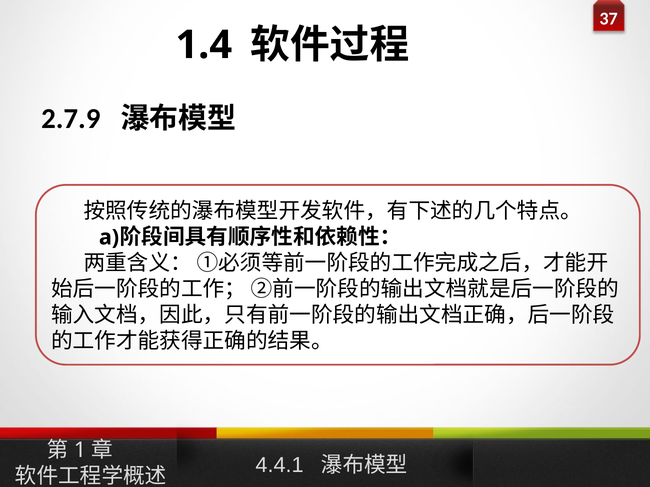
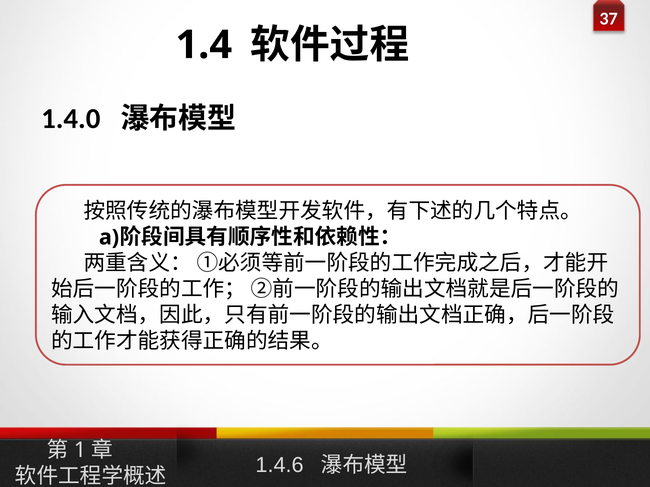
2.7.9: 2.7.9 -> 1.4.0 (71, 119)
4.4.1: 4.4.1 -> 1.4.6 (280, 466)
